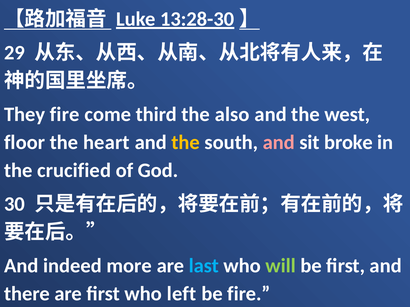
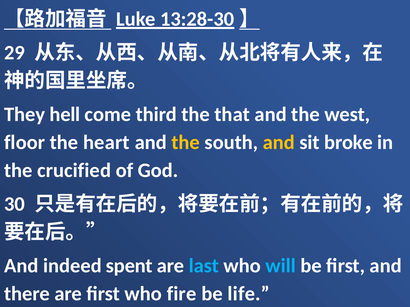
They fire: fire -> hell (65, 115)
also: also -> that (232, 115)
and colour: pink -> yellow (279, 143)
more: more -> spent (129, 266)
will colour: light green -> light blue (281, 266)
left: left -> fire (182, 294)
be fire: fire -> life (249, 294)
